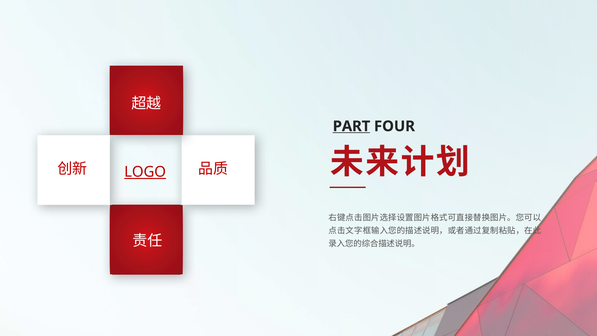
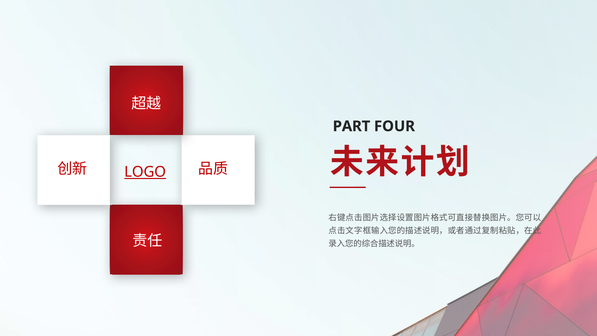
PART underline: present -> none (352, 126)
